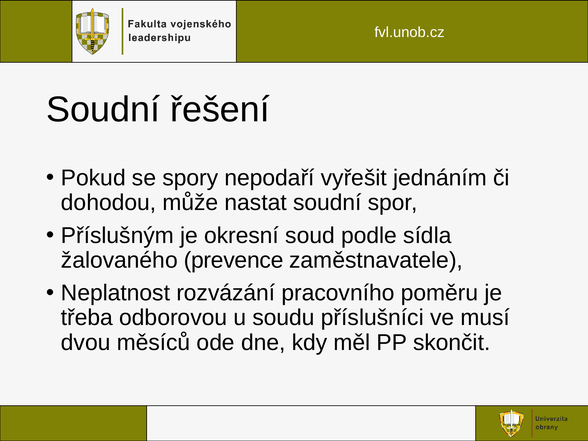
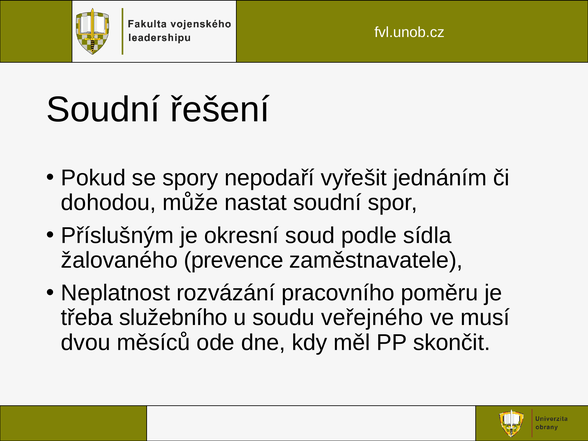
odborovou: odborovou -> služebního (173, 318)
příslušníci: příslušníci -> veřejného (372, 318)
